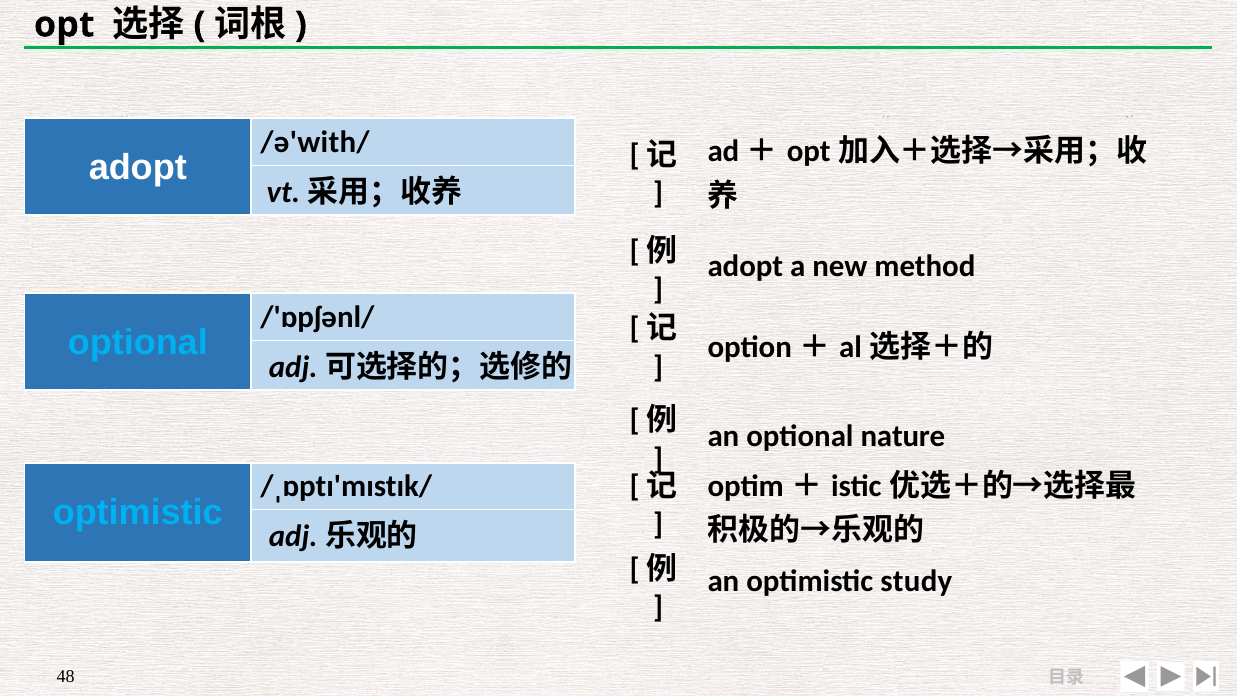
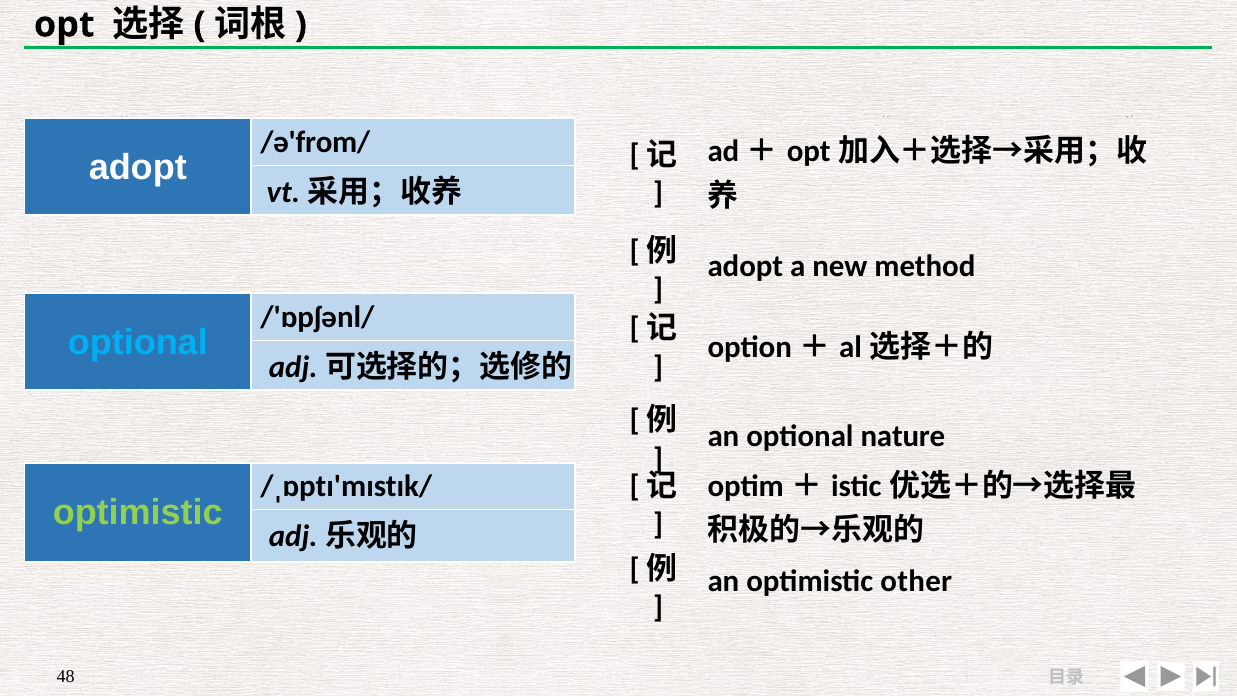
/ə'with/: /ə'with/ -> /ə'from/ (315, 142)
optimistic colour: light blue -> light green (138, 513)
study: study -> other (916, 581)
